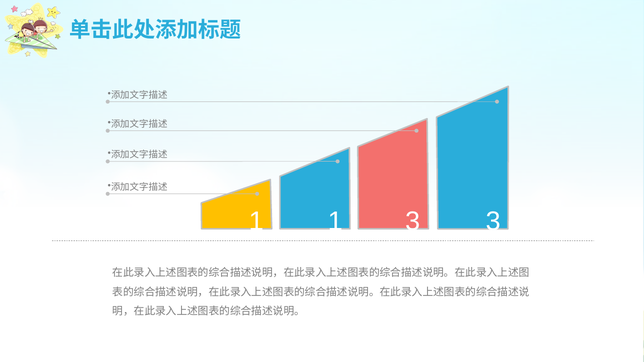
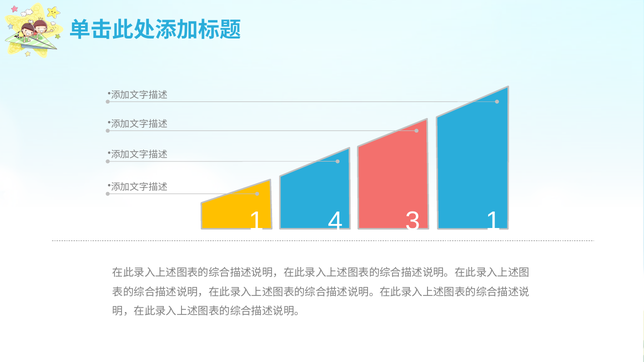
1 1: 1 -> 4 (335, 221)
3 3: 3 -> 1 (493, 221)
